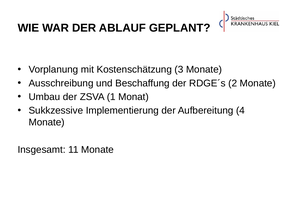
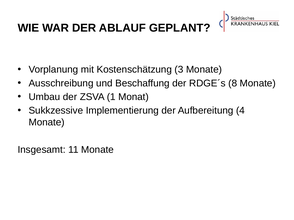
2: 2 -> 8 (233, 83)
